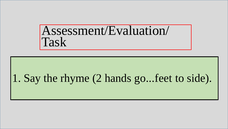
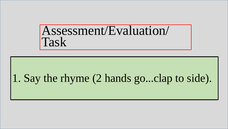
go...feet: go...feet -> go...clap (153, 78)
